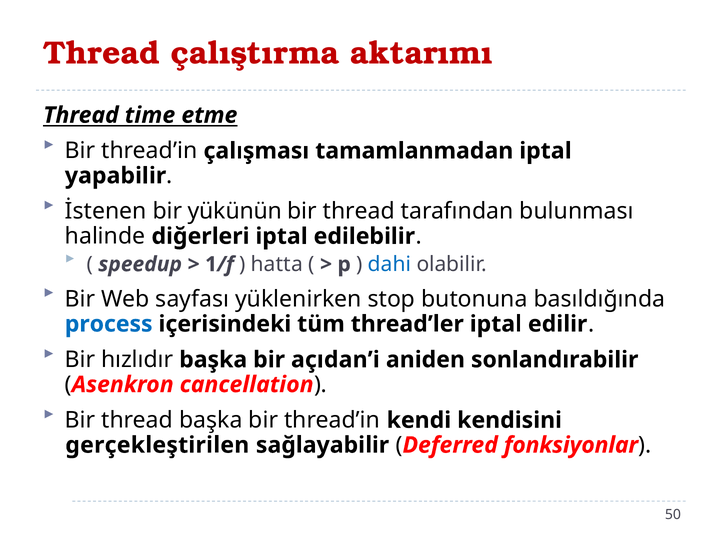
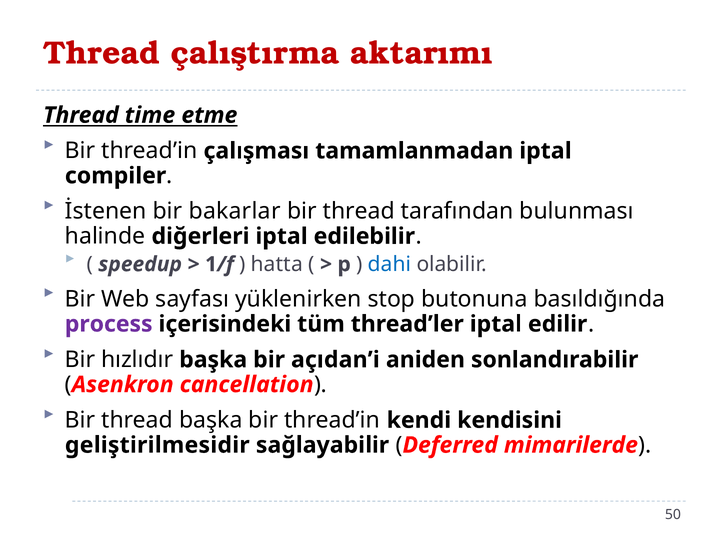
yapabilir: yapabilir -> compiler (116, 176)
yükünün: yükünün -> bakarlar (235, 212)
process colour: blue -> purple (109, 324)
gerçekleştirilen: gerçekleştirilen -> geliştirilmesidir (157, 446)
fonksiyonlar: fonksiyonlar -> mimarilerde (571, 446)
